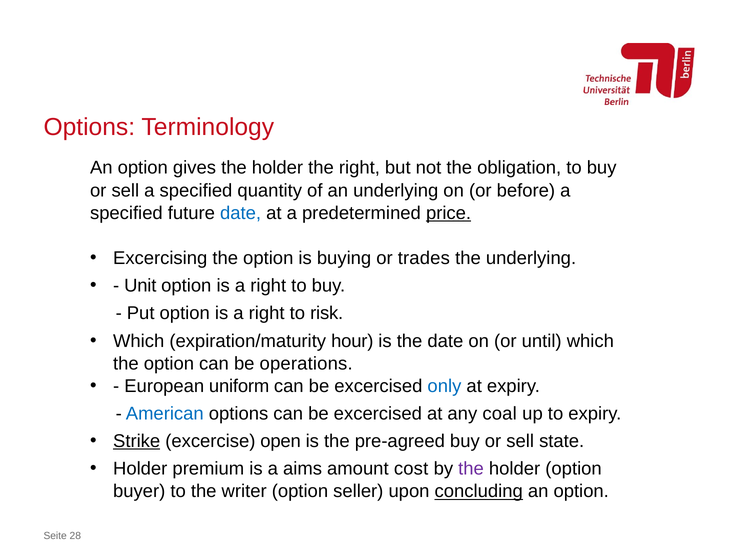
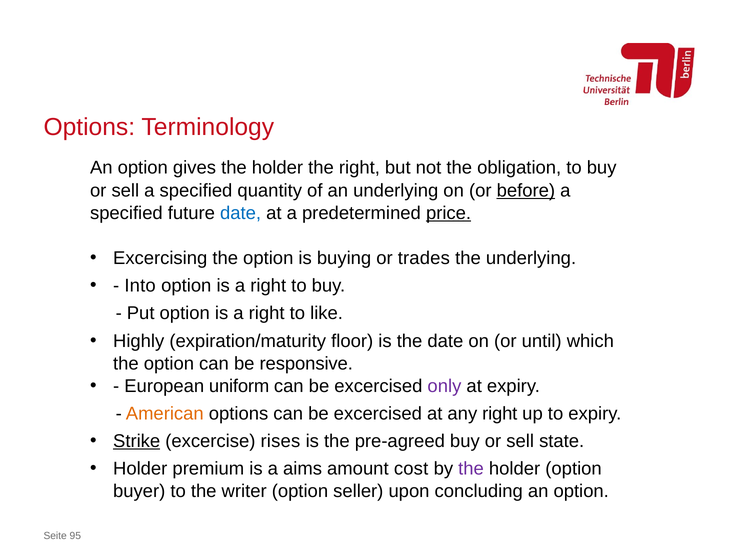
before underline: none -> present (526, 191)
Unit: Unit -> Into (140, 286)
risk: risk -> like (327, 314)
Which: Which -> Highly (139, 341)
hour: hour -> floor (352, 341)
operations: operations -> responsive (306, 364)
only colour: blue -> purple (444, 386)
American colour: blue -> orange (165, 414)
any coal: coal -> right (500, 414)
open: open -> rises (280, 442)
concluding underline: present -> none (479, 492)
28: 28 -> 95 (75, 536)
